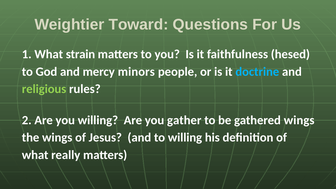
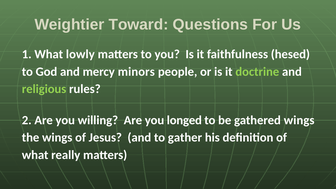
strain: strain -> lowly (80, 54)
doctrine colour: light blue -> light green (257, 72)
gather: gather -> longed (184, 120)
to willing: willing -> gather (185, 138)
